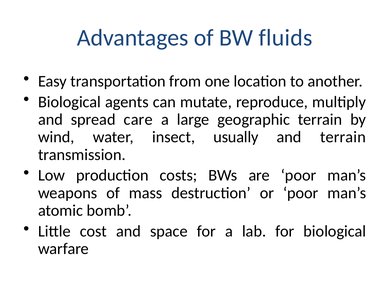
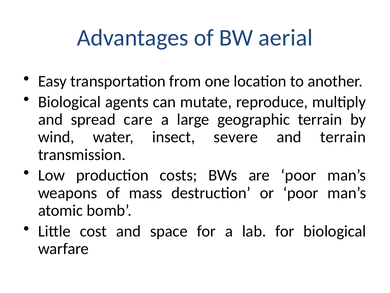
fluids: fluids -> aerial (286, 38)
usually: usually -> severe (236, 137)
